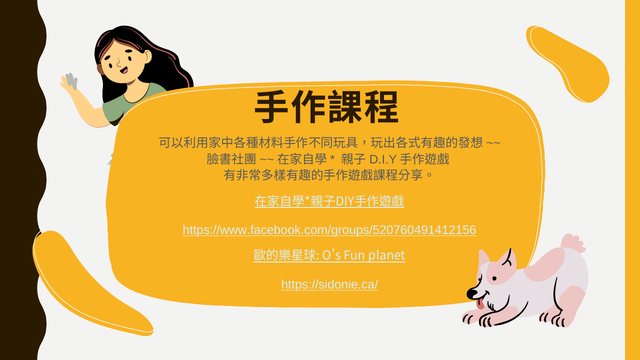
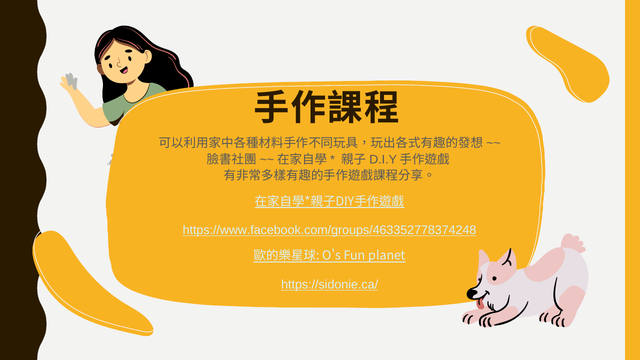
https://www.facebook.com/groups/520760491412156: https://www.facebook.com/groups/520760491412156 -> https://www.facebook.com/groups/463352778374248 (330, 230)
